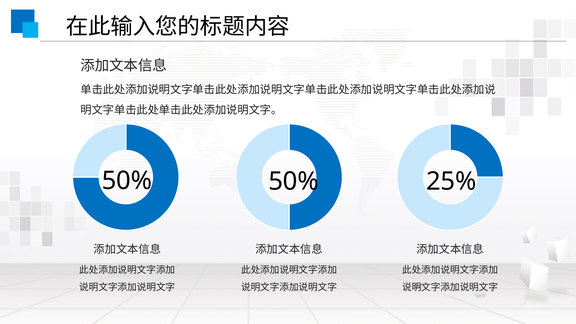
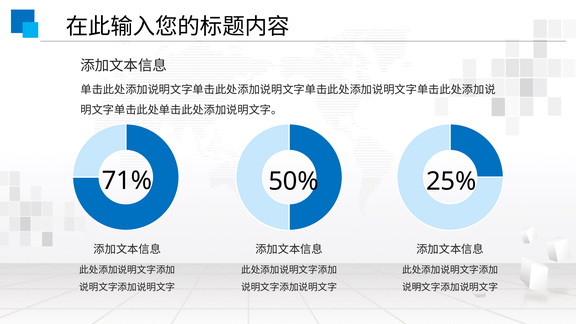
50%: 50% -> 71% (127, 181)
